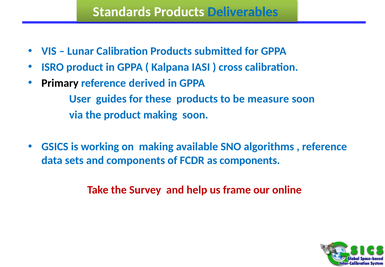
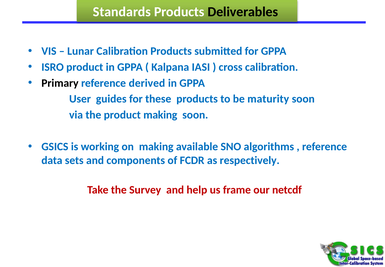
Deliverables colour: blue -> black (243, 12)
measure: measure -> maturity (268, 99)
as components: components -> respectively (250, 160)
online: online -> netcdf (287, 189)
